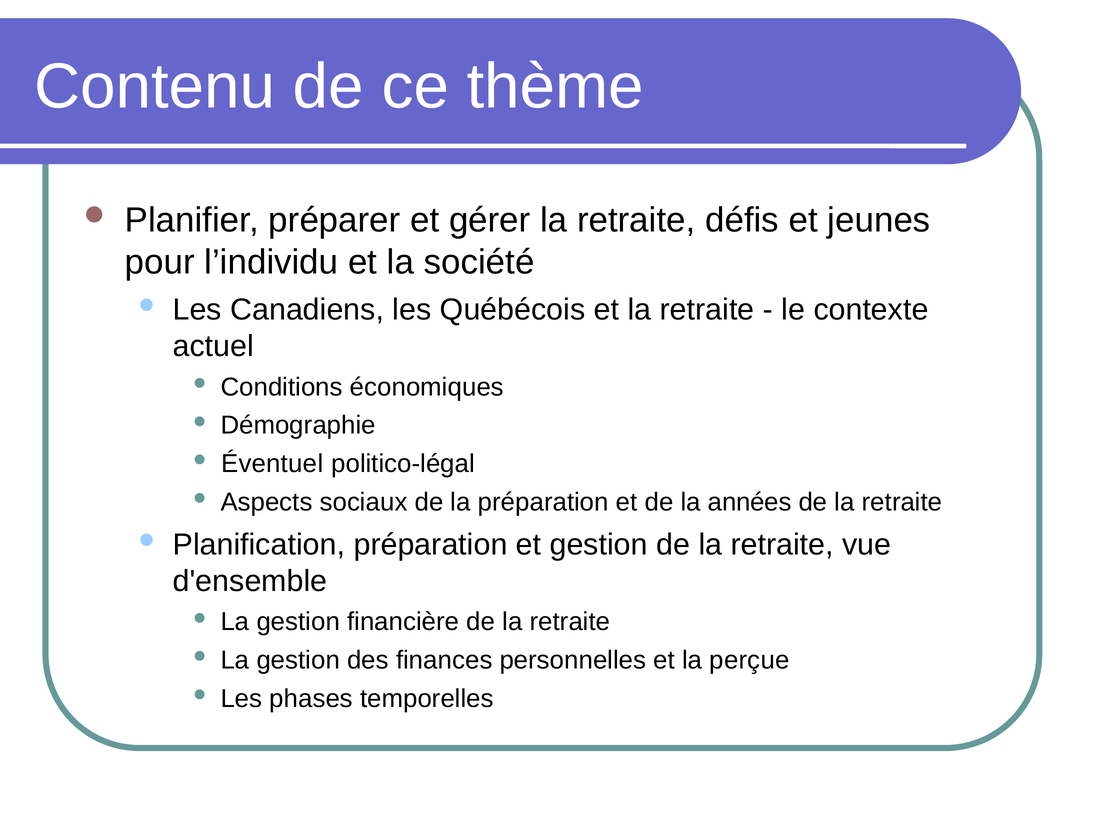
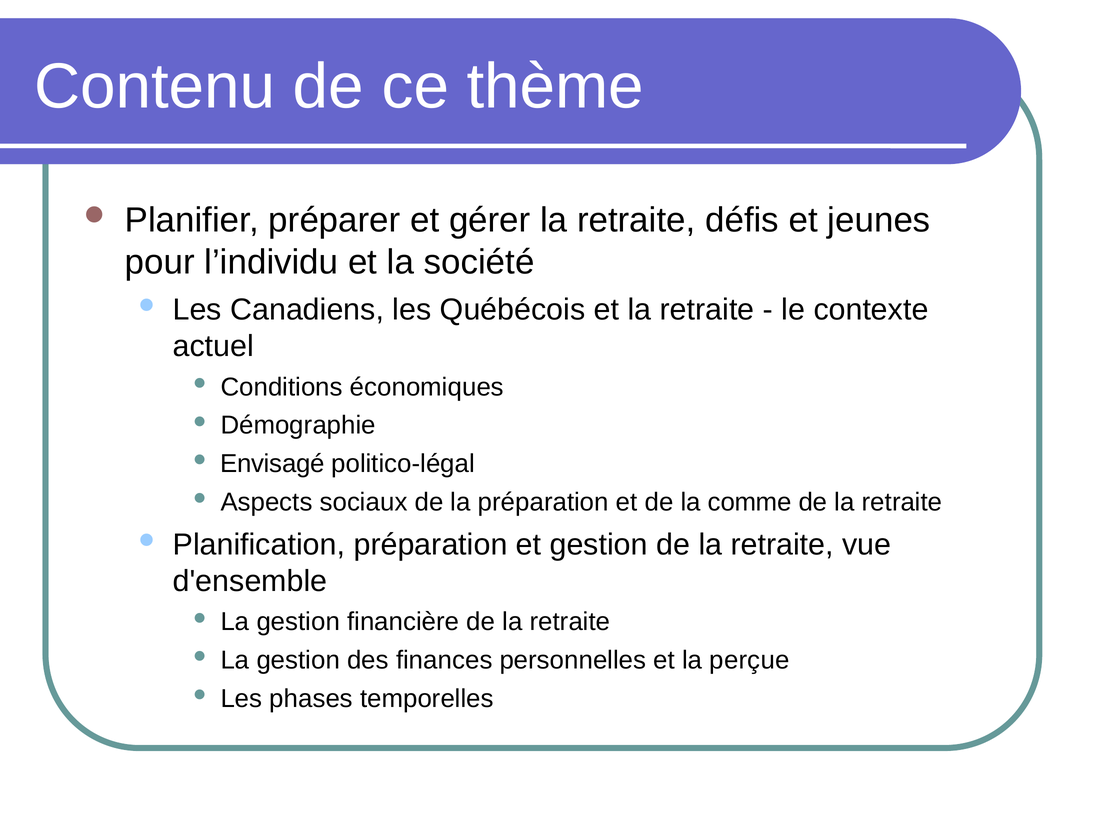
Éventuel: Éventuel -> Envisagé (272, 463)
années: années -> comme (750, 502)
